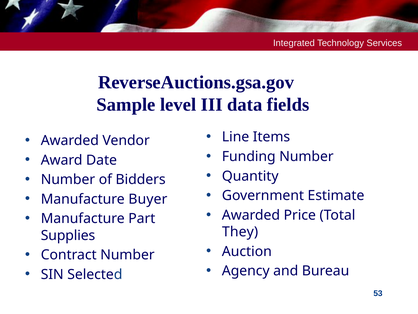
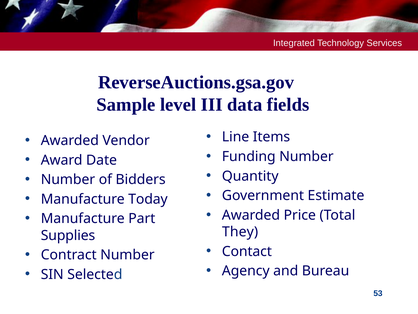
Buyer: Buyer -> Today (148, 199)
Auction: Auction -> Contact (247, 251)
